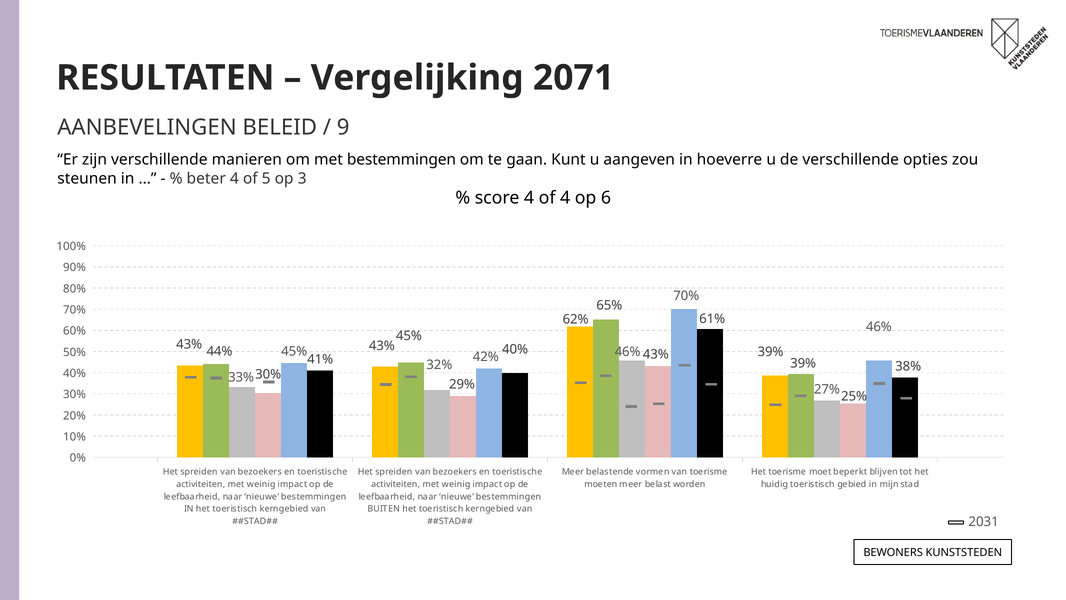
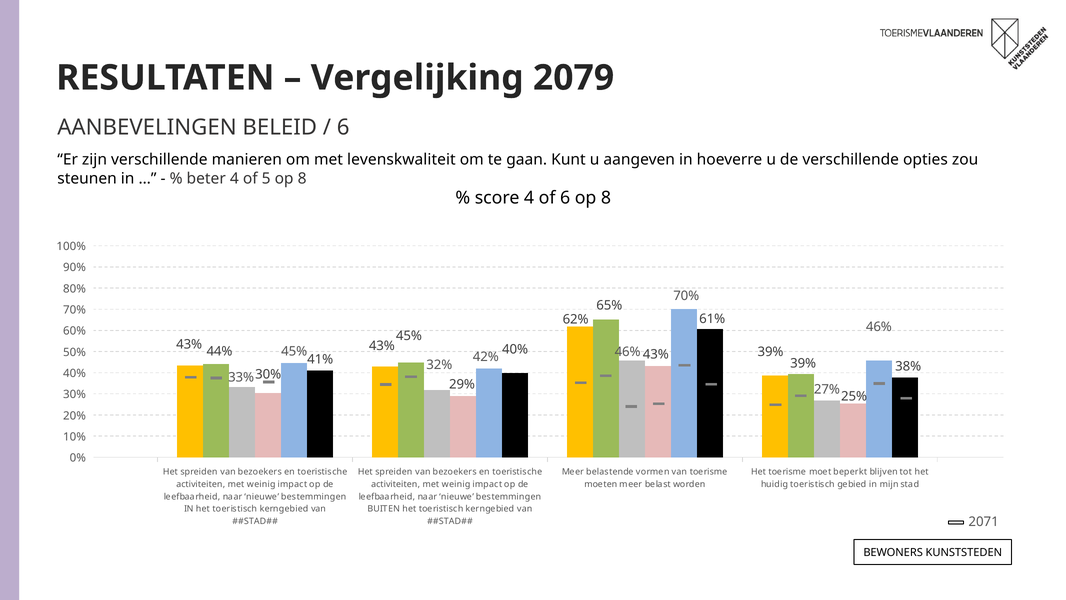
2071: 2071 -> 2079 (574, 78)
9: 9 -> 6 (343, 127)
met bestemmingen: bestemmingen -> levenskwaliteit (401, 160)
5 op 3: 3 -> 8 (302, 178)
of 4: 4 -> 6 (565, 198)
6: 6 -> 8 (606, 198)
2031: 2031 -> 2071 (984, 521)
